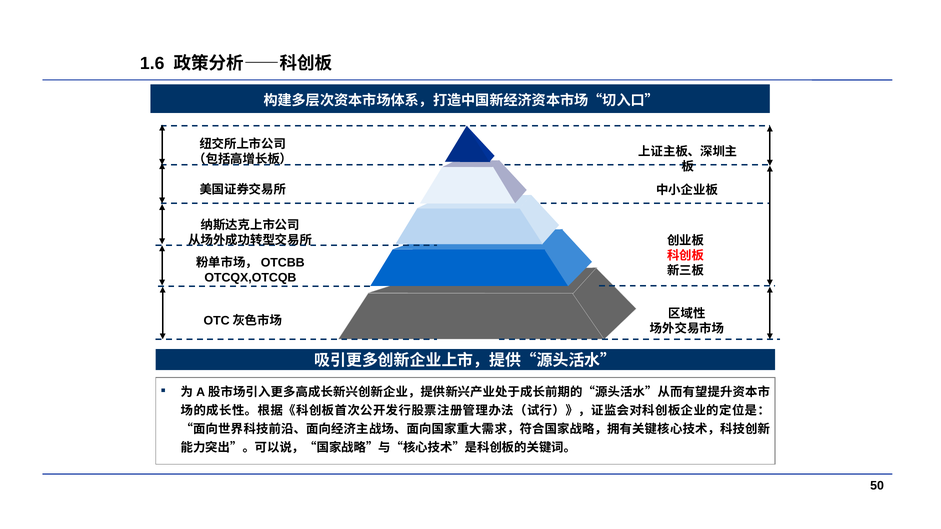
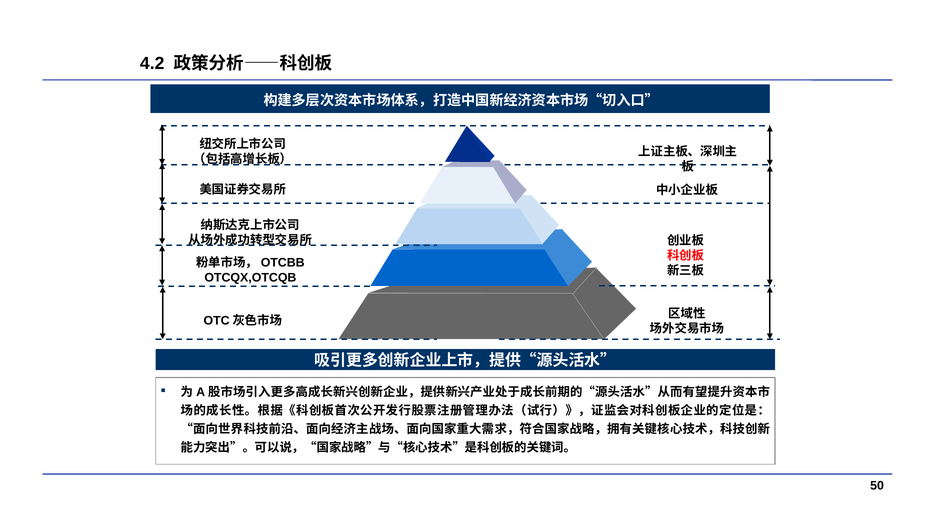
1.6: 1.6 -> 4.2 (152, 64)
